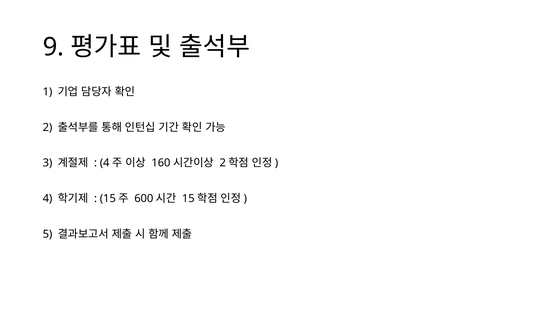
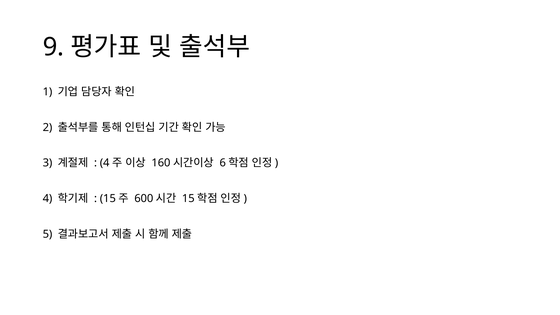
2: 2 -> 6 (223, 163)
